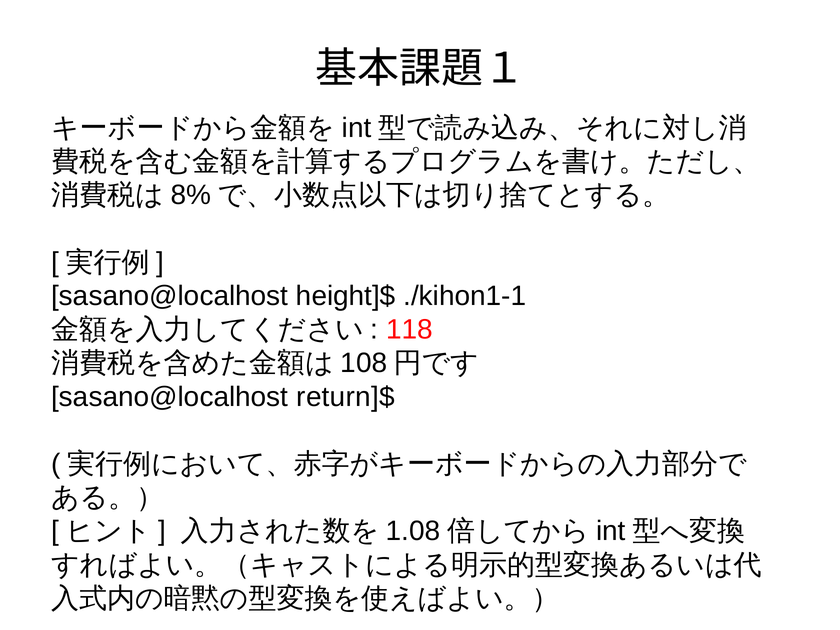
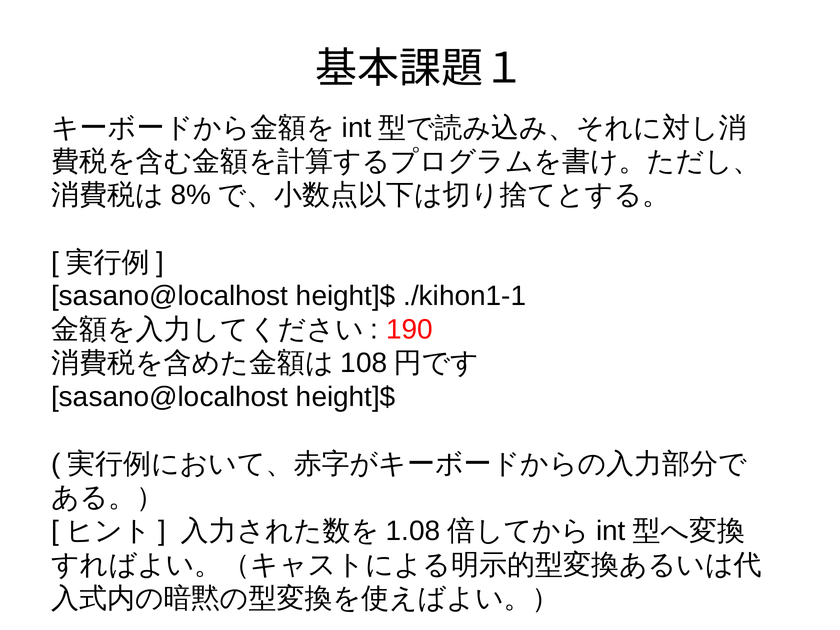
118: 118 -> 190 (409, 330)
return]$: return]$ -> height]$ (346, 397)
